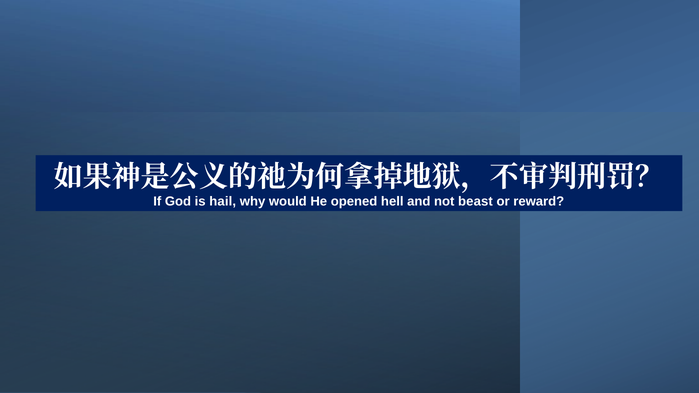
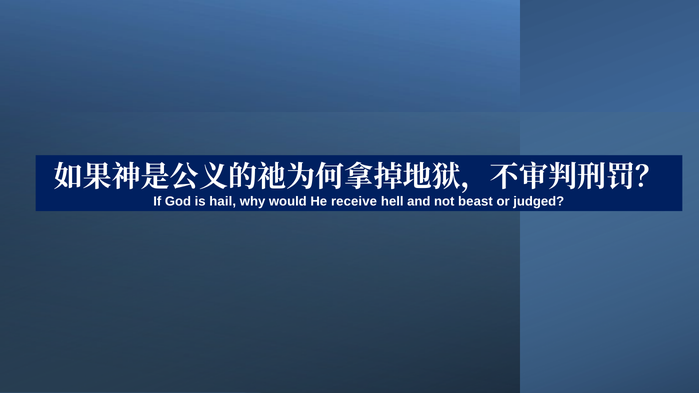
opened: opened -> receive (354, 202)
reward: reward -> judged (539, 202)
